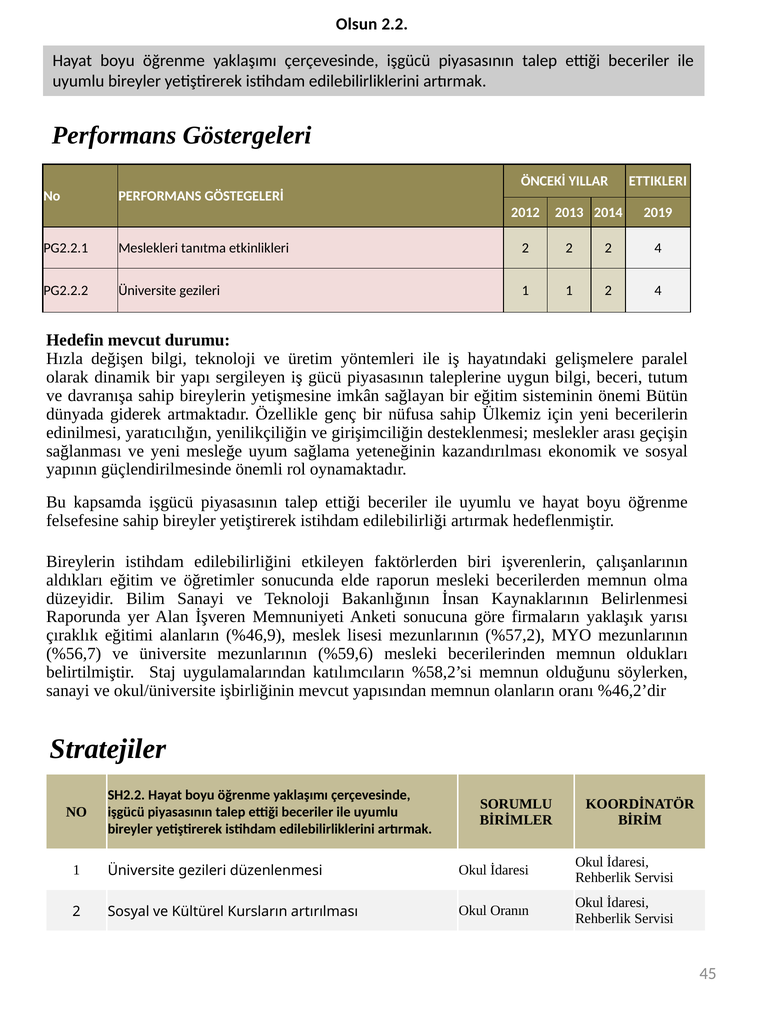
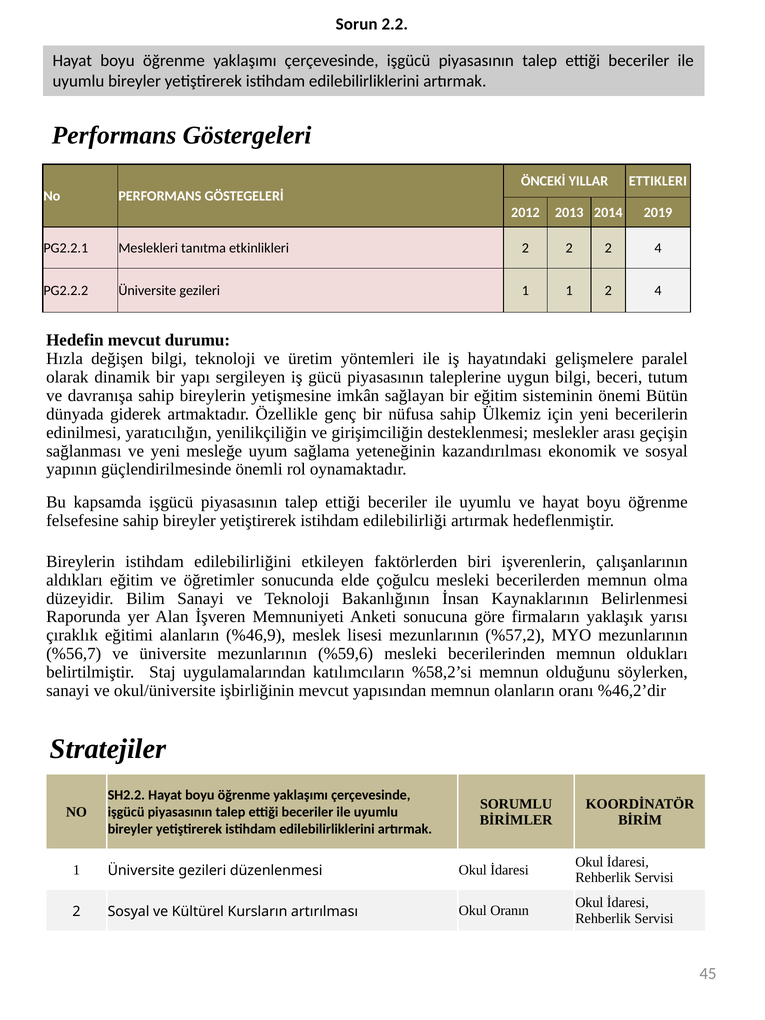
Olsun: Olsun -> Sorun (357, 24)
raporun: raporun -> çoğulcu (403, 580)
